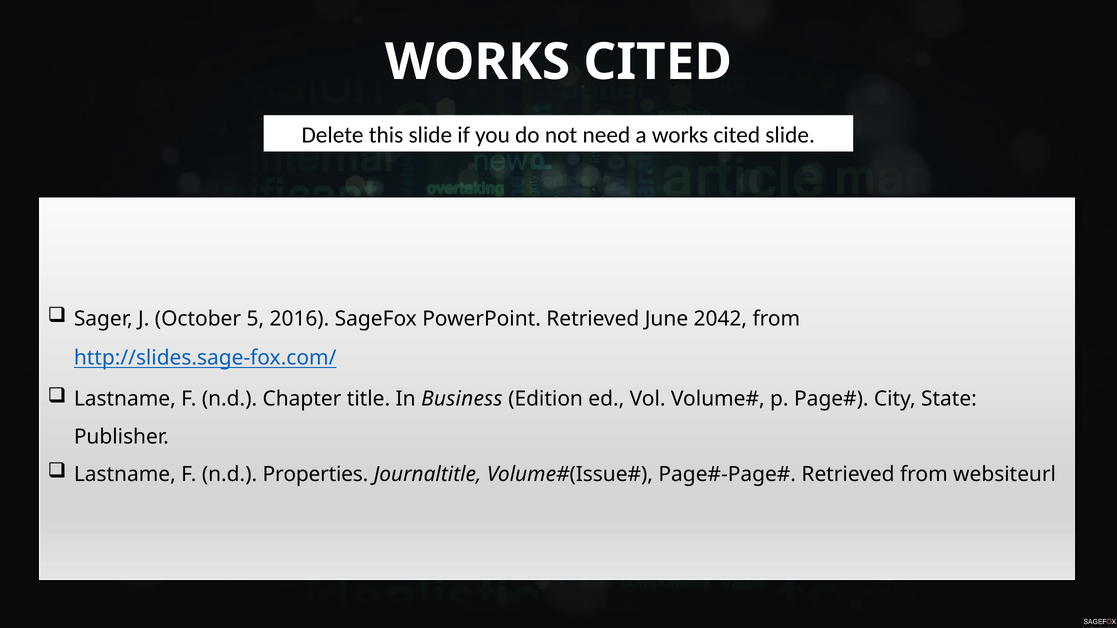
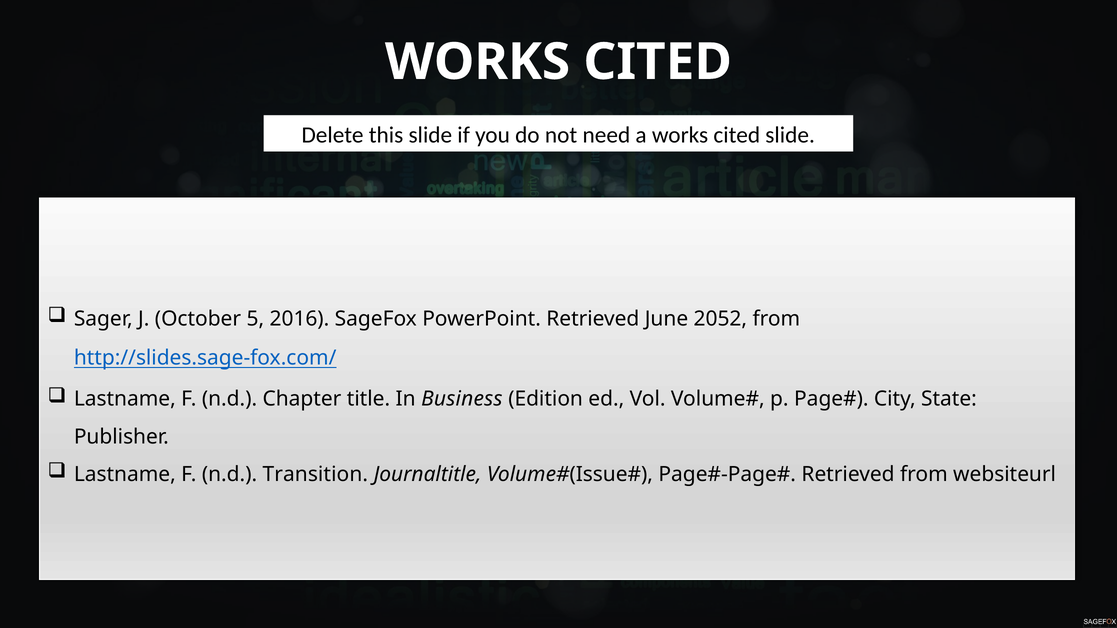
2042: 2042 -> 2052 (720, 319)
Properties: Properties -> Transition (315, 475)
